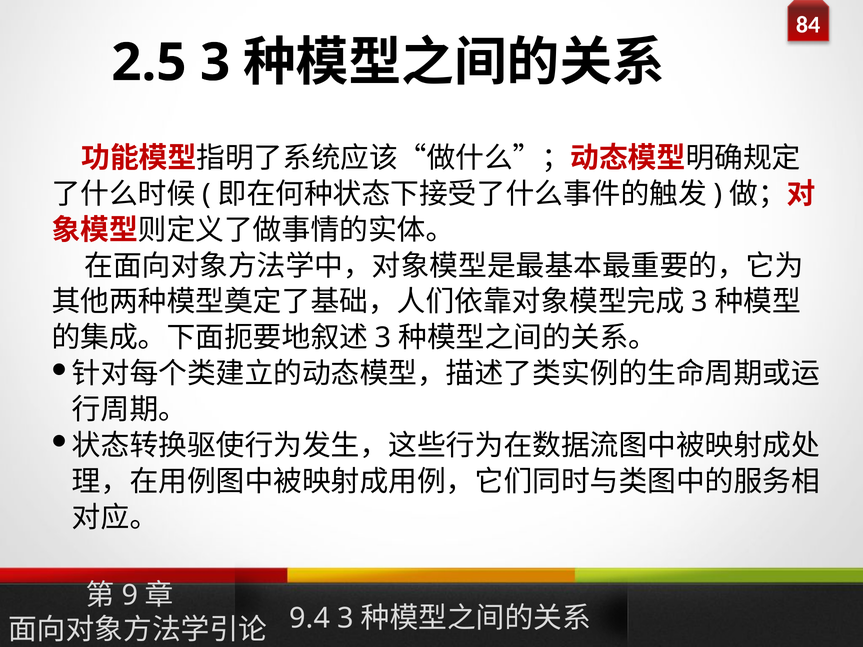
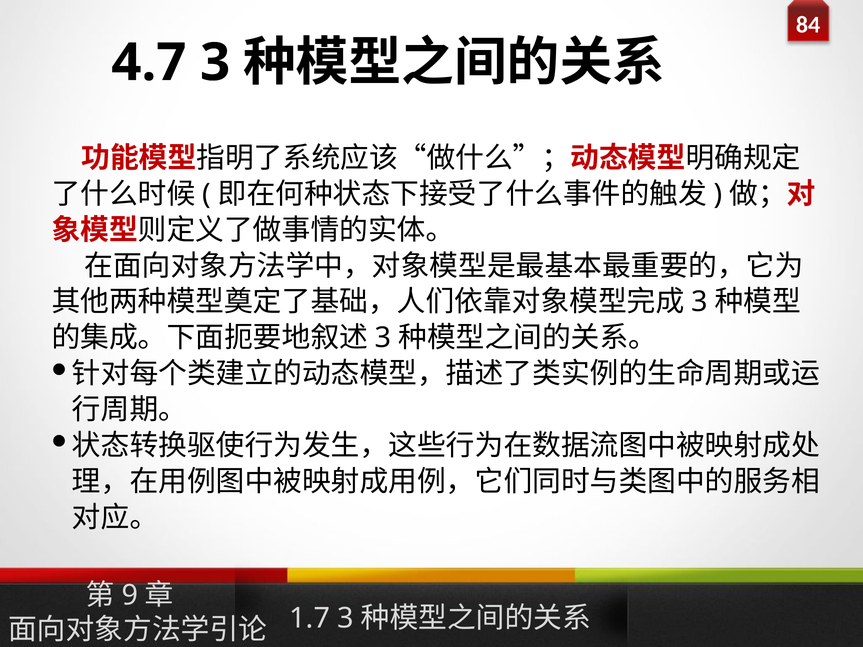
2.5: 2.5 -> 4.7 (149, 63)
9.4: 9.4 -> 1.7 (310, 618)
